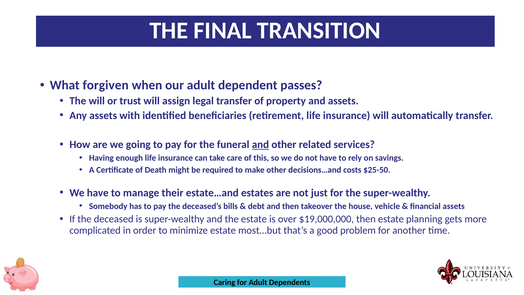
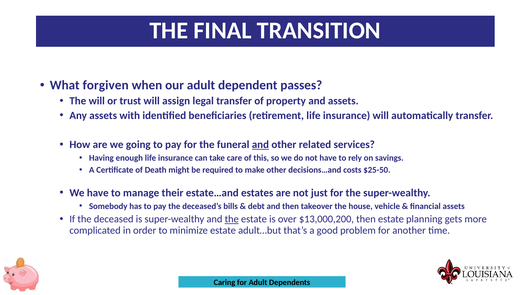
the underline: none -> present (232, 219)
$19,000,000: $19,000,000 -> $13,000,200 (326, 219)
most…but: most…but -> adult…but (260, 230)
